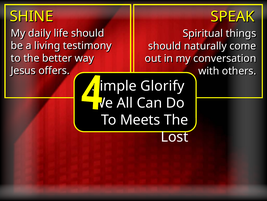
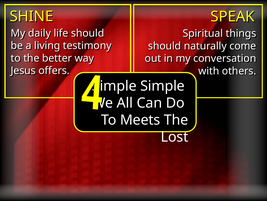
Glorify: Glorify -> Simple (163, 86)
